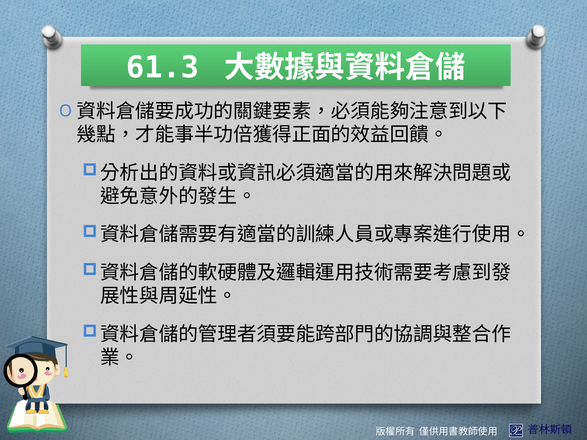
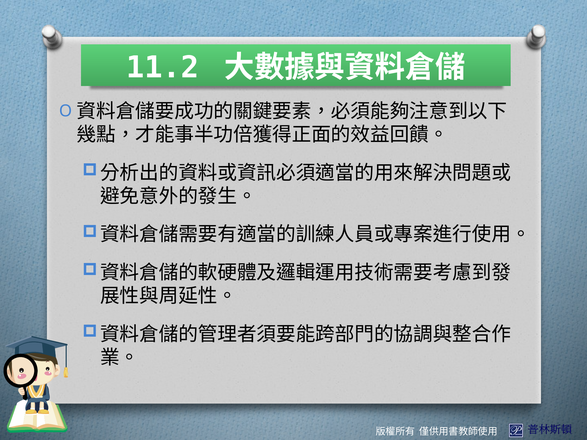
61.3: 61.3 -> 11.2 (163, 68)
